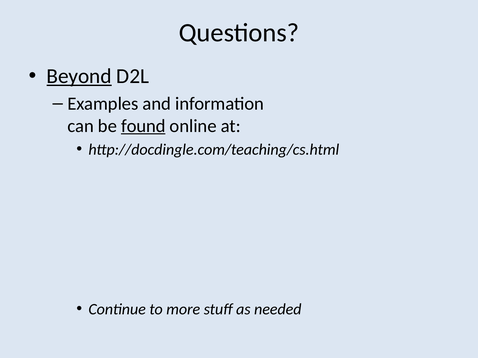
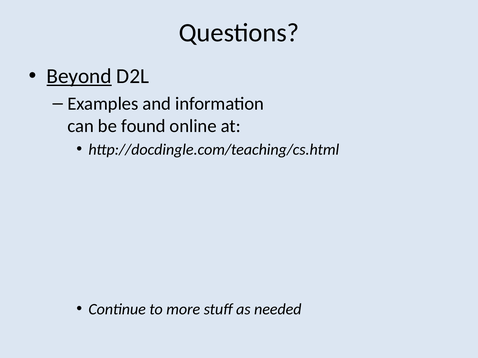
found underline: present -> none (143, 126)
